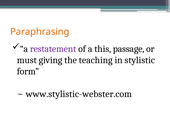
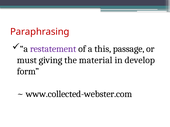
Paraphrasing colour: orange -> red (40, 32)
teaching: teaching -> material (96, 60)
stylistic: stylistic -> develop (140, 60)
www.stylistic-webster.com: www.stylistic-webster.com -> www.collected-webster.com (79, 94)
